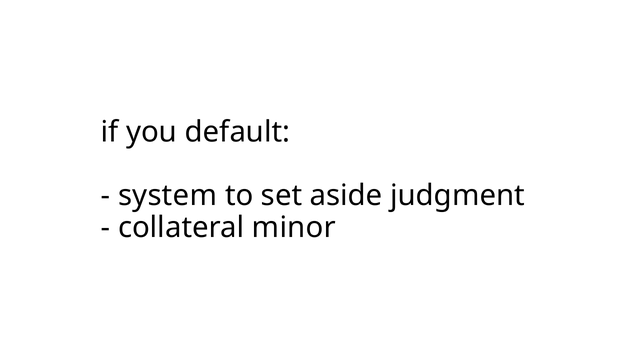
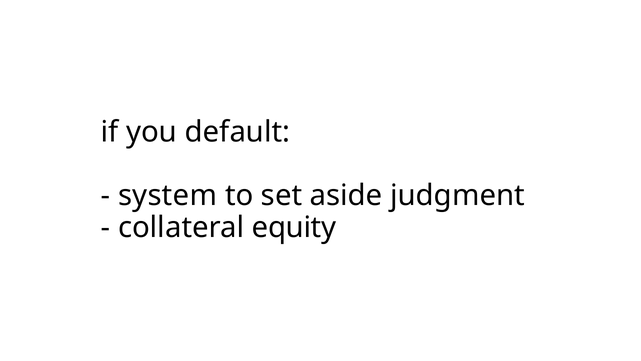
minor: minor -> equity (294, 227)
